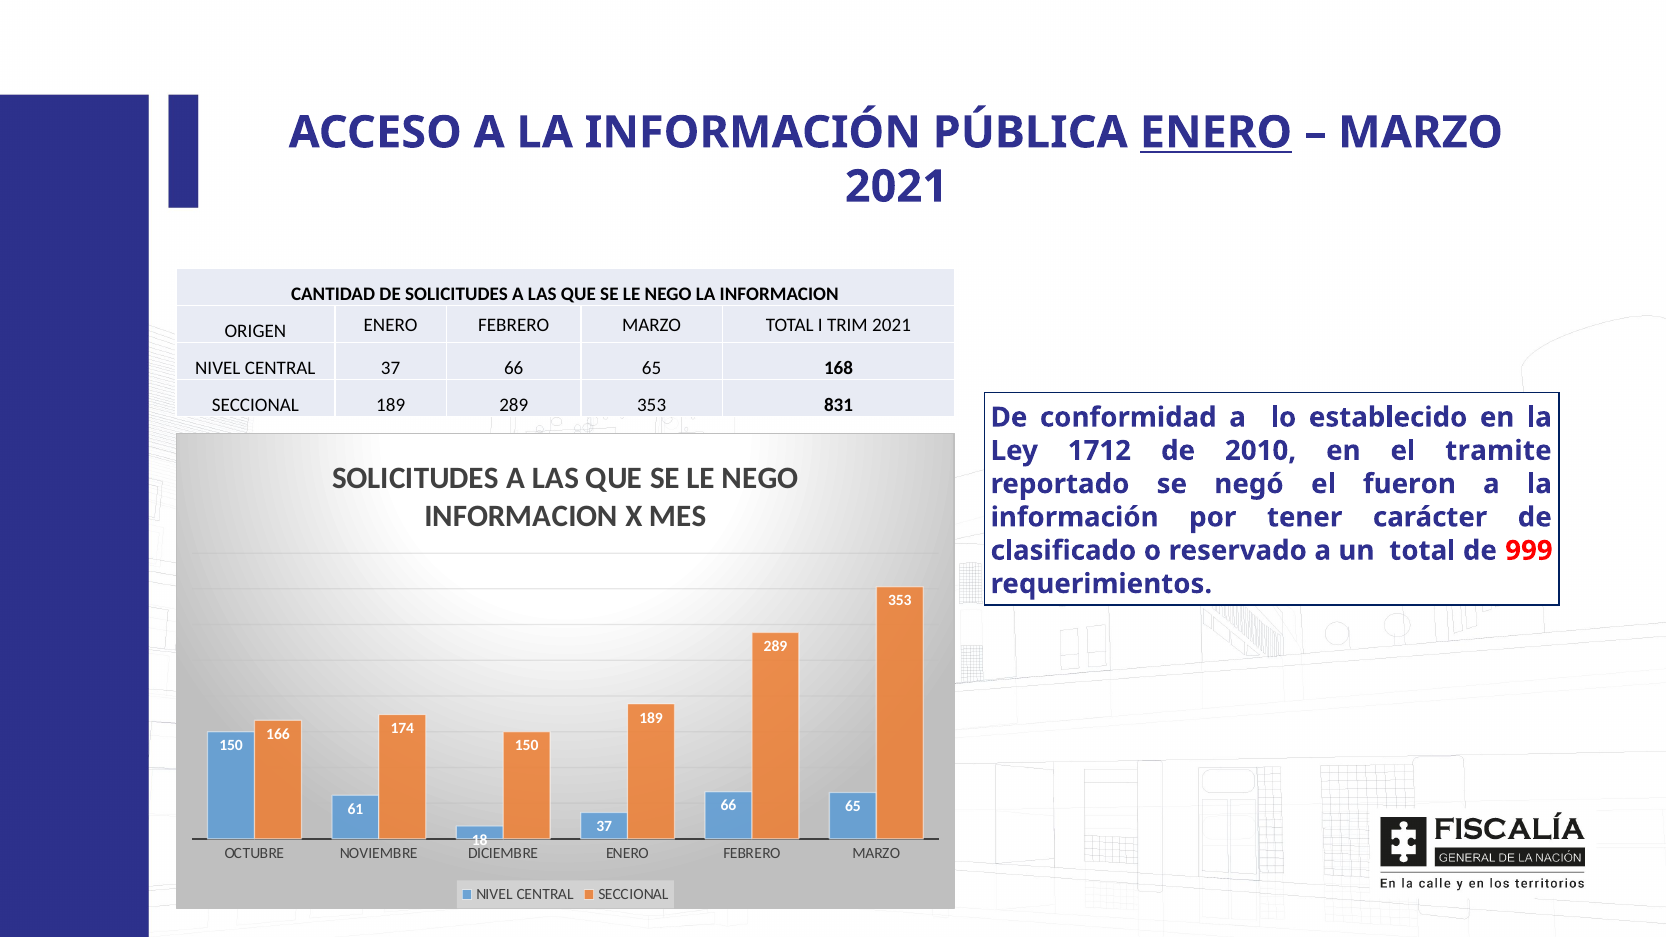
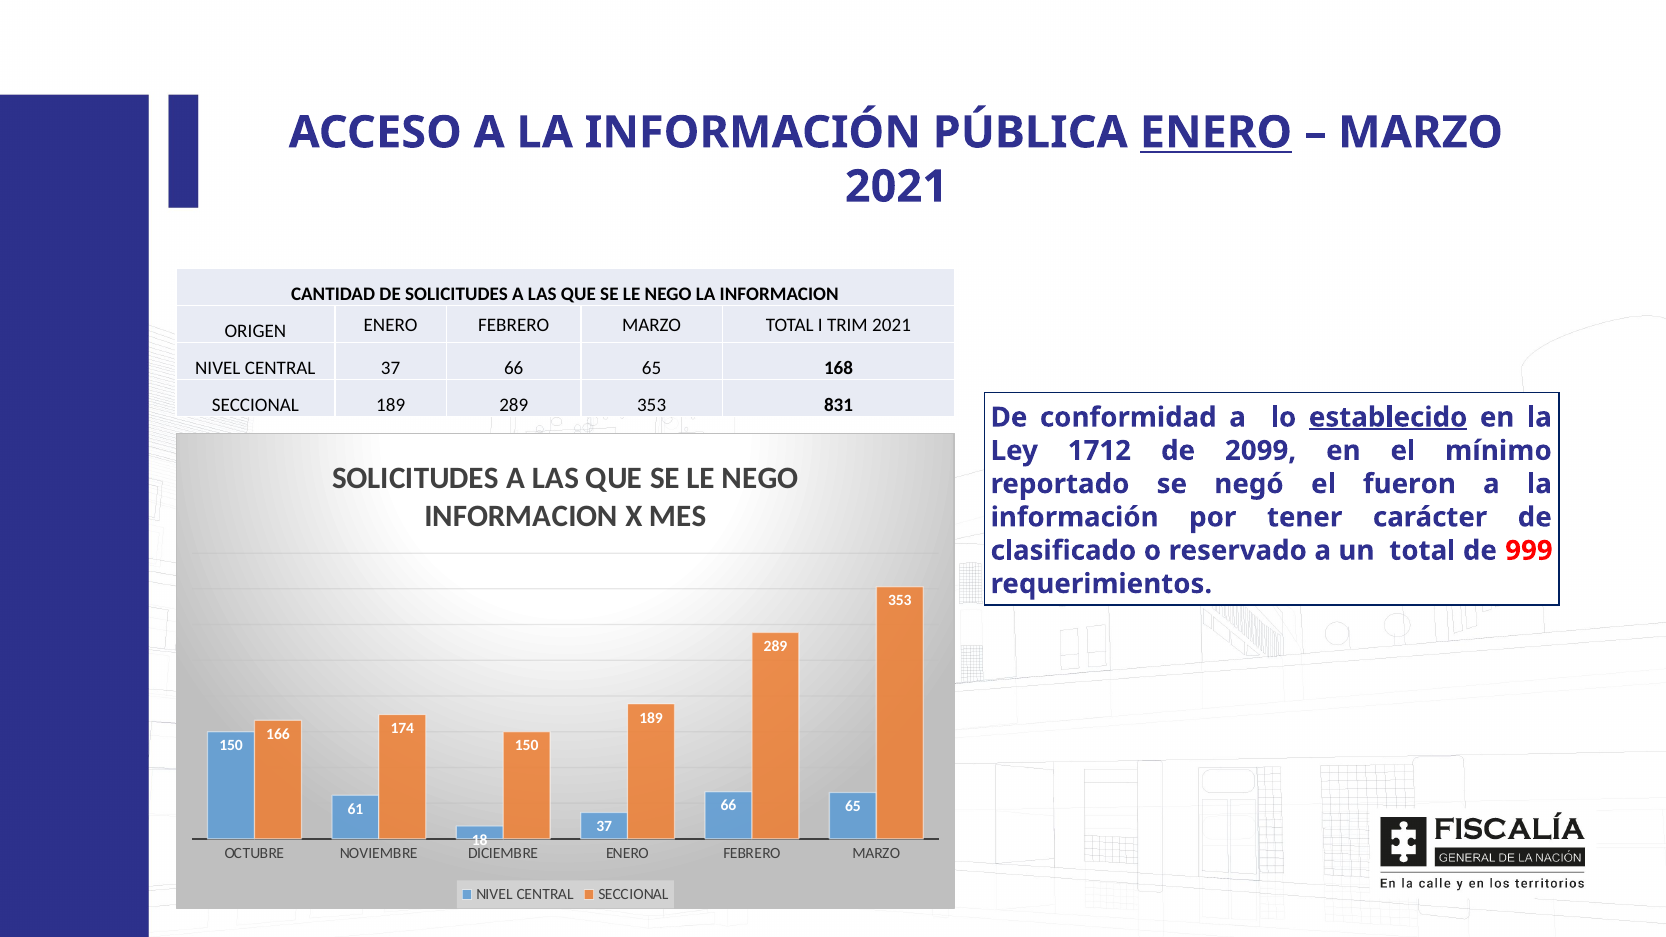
establecido underline: none -> present (1388, 417)
2010: 2010 -> 2099 (1261, 451)
tramite: tramite -> mínimo (1499, 451)
